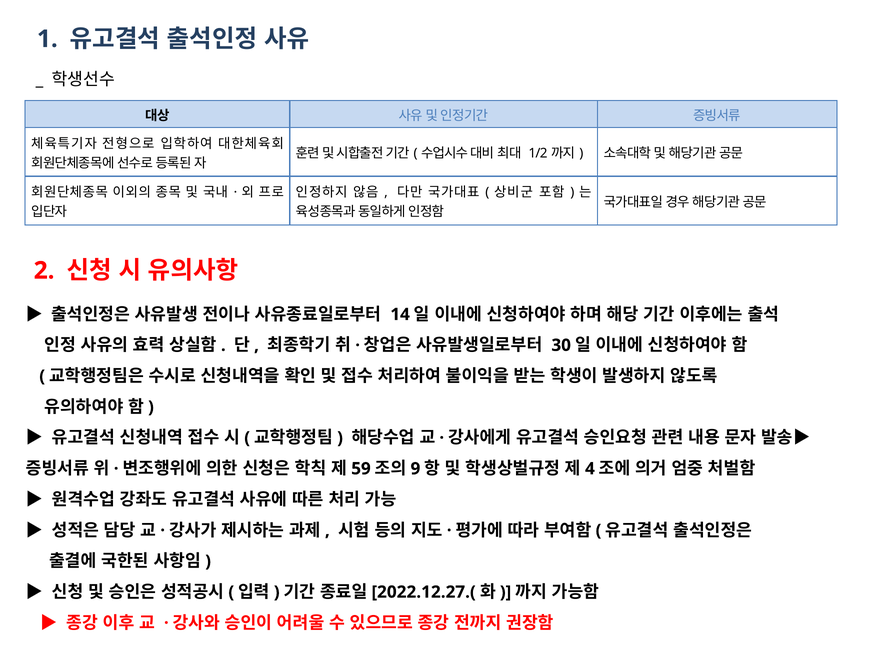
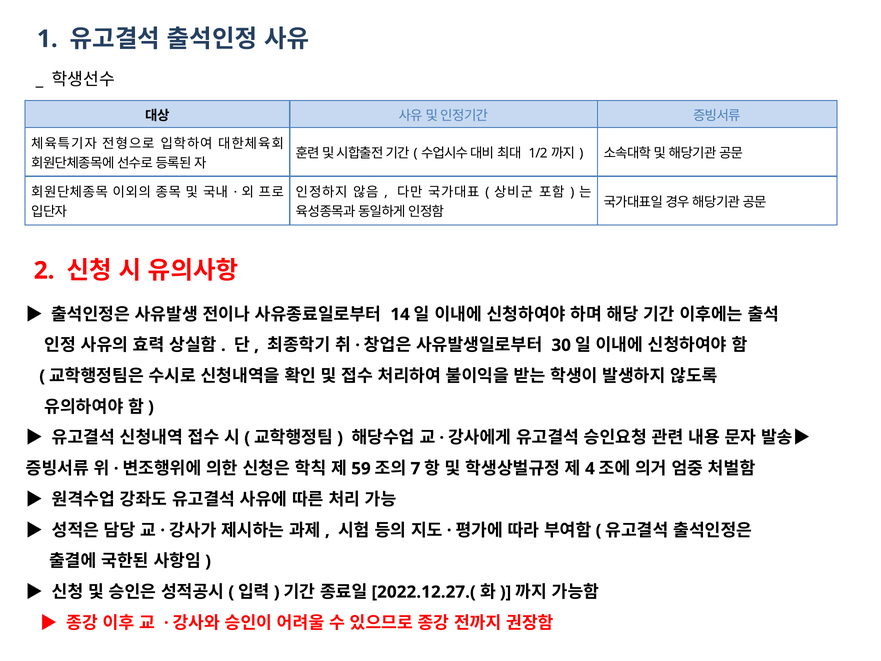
9: 9 -> 7 (415, 468)
